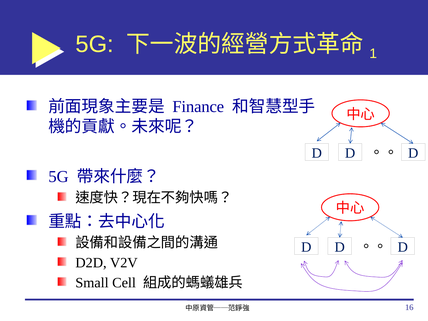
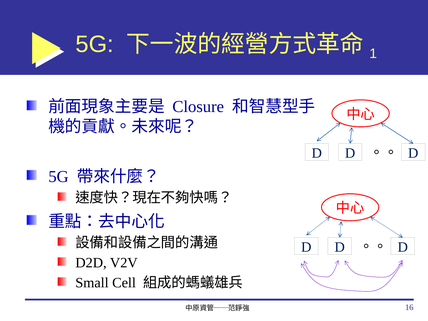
Finance: Finance -> Closure (198, 107)
